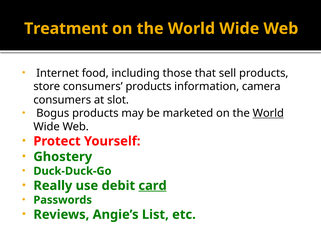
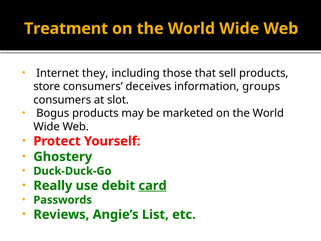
food: food -> they (95, 73)
consumers products: products -> deceives (148, 86)
camera: camera -> groups (261, 86)
World underline: present -> none (268, 113)
